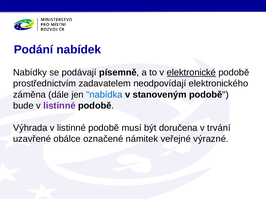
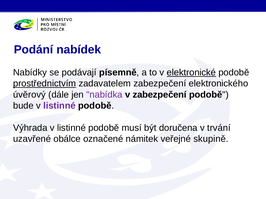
prostřednictvím underline: none -> present (45, 84)
zadavatelem neodpovídají: neodpovídají -> zabezpečení (160, 84)
záměna: záměna -> úvěrový (29, 95)
nabídka colour: blue -> purple (104, 95)
v stanoveným: stanoveným -> zabezpečení (160, 95)
výrazné: výrazné -> skupině (211, 139)
